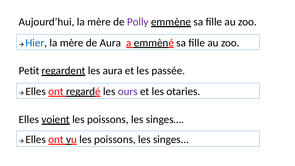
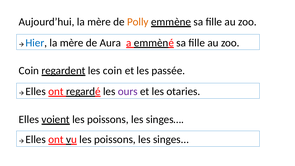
Polly colour: purple -> orange (138, 22)
Petit: Petit -> Coin (29, 71)
les aura: aura -> coin (113, 71)
